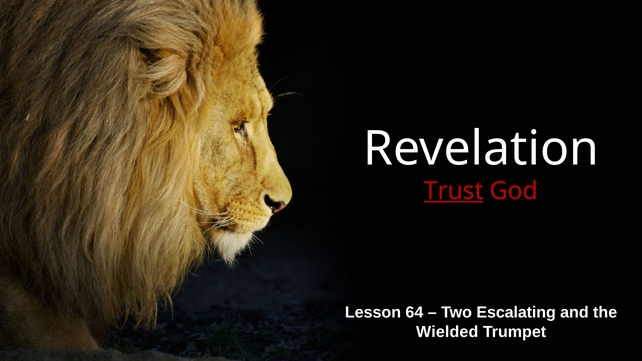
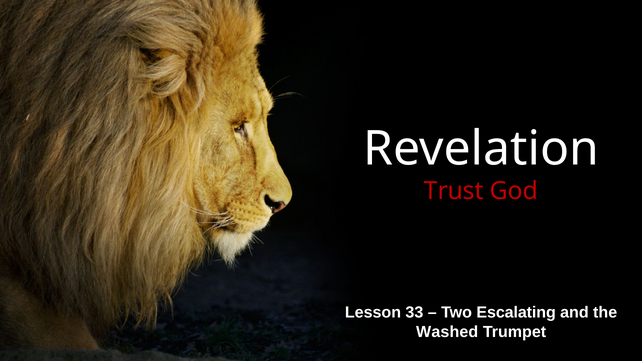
Trust underline: present -> none (454, 191)
64: 64 -> 33 (414, 313)
Wielded: Wielded -> Washed (447, 332)
